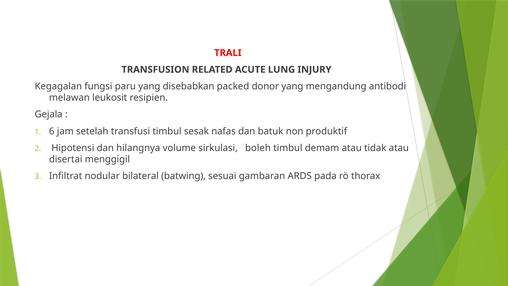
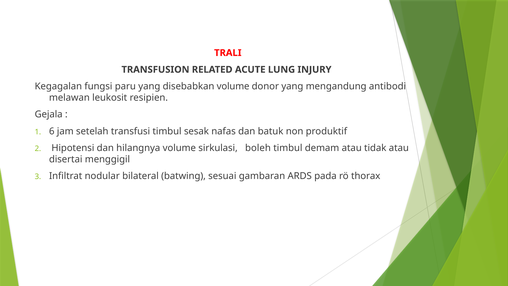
disebabkan packed: packed -> volume (233, 86)
